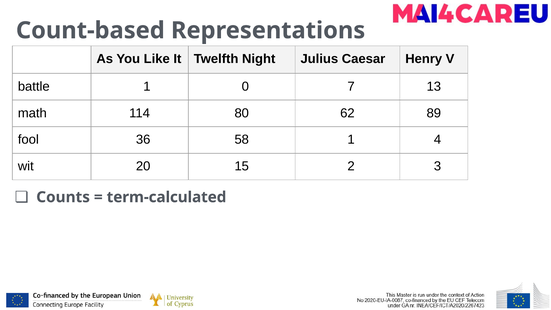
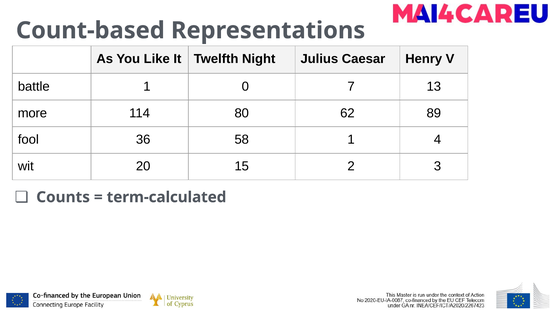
math: math -> more (32, 113)
